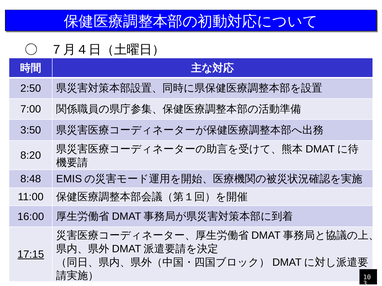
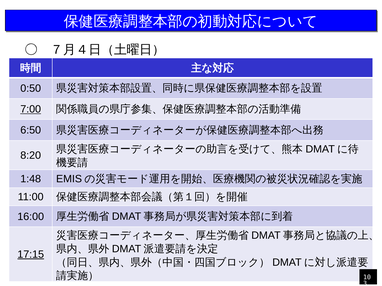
2:50: 2:50 -> 0:50 (31, 88)
7:00 underline: none -> present (31, 109)
3:50: 3:50 -> 6:50 (31, 130)
8:48: 8:48 -> 1:48 (31, 179)
